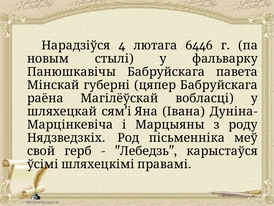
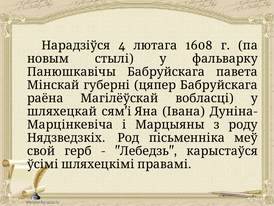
6446: 6446 -> 1608 (199, 45)
